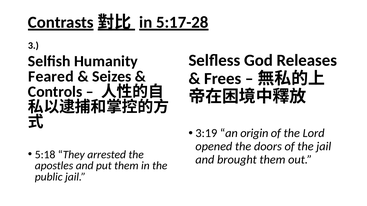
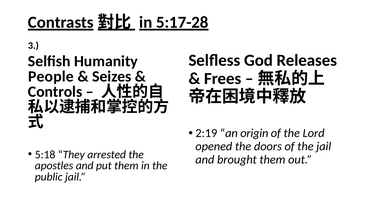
Feared: Feared -> People (51, 77)
3:19: 3:19 -> 2:19 (206, 133)
